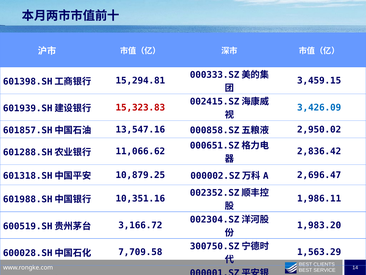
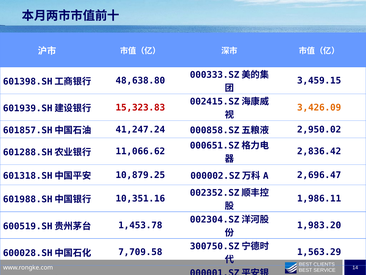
15,294.81: 15,294.81 -> 48,638.80 (140, 81)
3,426.09 colour: blue -> orange (319, 107)
13,547.16: 13,547.16 -> 41,247.24 (140, 129)
3,166.72: 3,166.72 -> 1,453.78 (140, 225)
